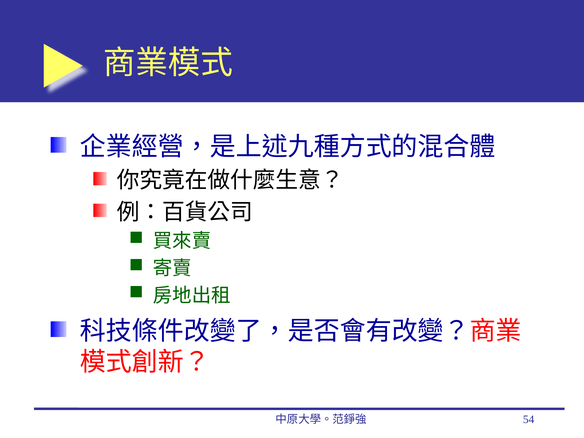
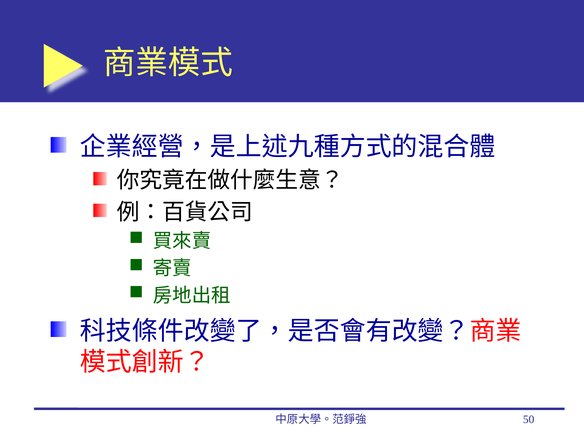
54: 54 -> 50 (529, 419)
